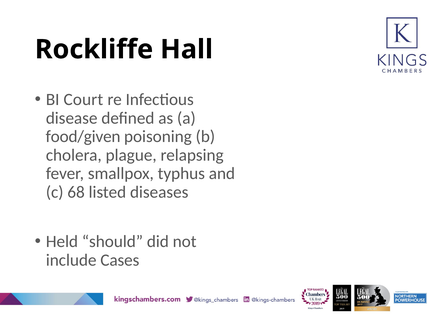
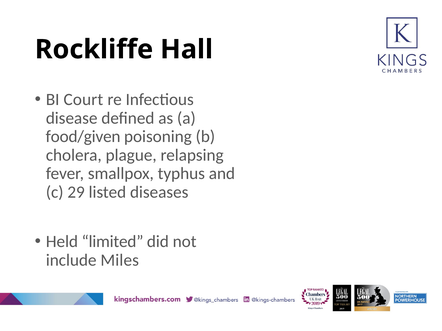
68: 68 -> 29 (76, 192)
should: should -> limited (113, 242)
Cases: Cases -> Miles (120, 260)
